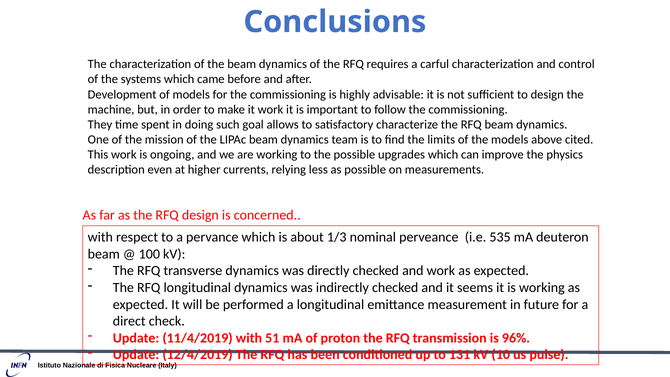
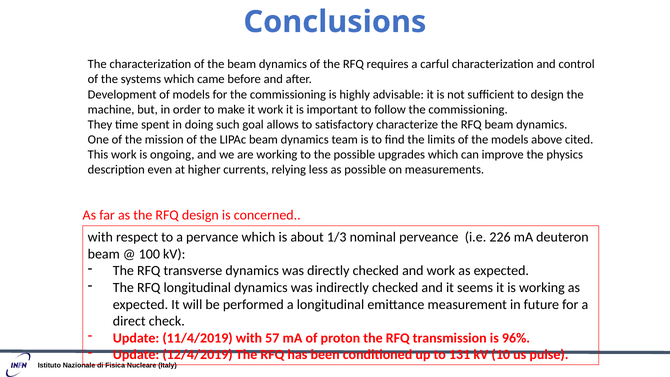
535: 535 -> 226 (500, 237)
51: 51 -> 57 (272, 338)
